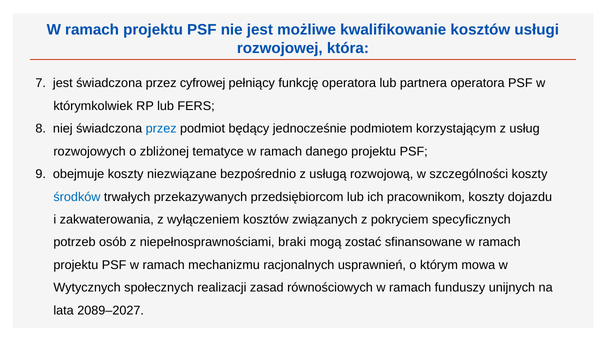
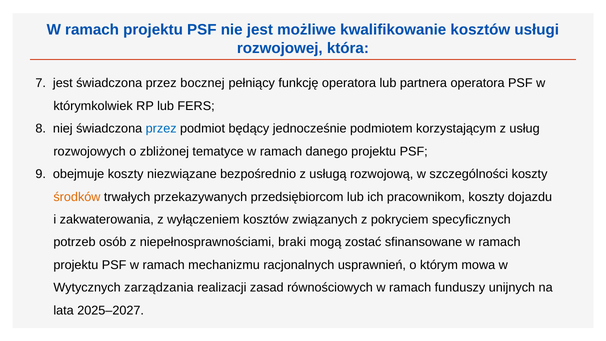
cyfrowej: cyfrowej -> bocznej (203, 83)
środków colour: blue -> orange (77, 197)
społecznych: społecznych -> zarządzania (159, 288)
2089–2027: 2089–2027 -> 2025–2027 (111, 310)
